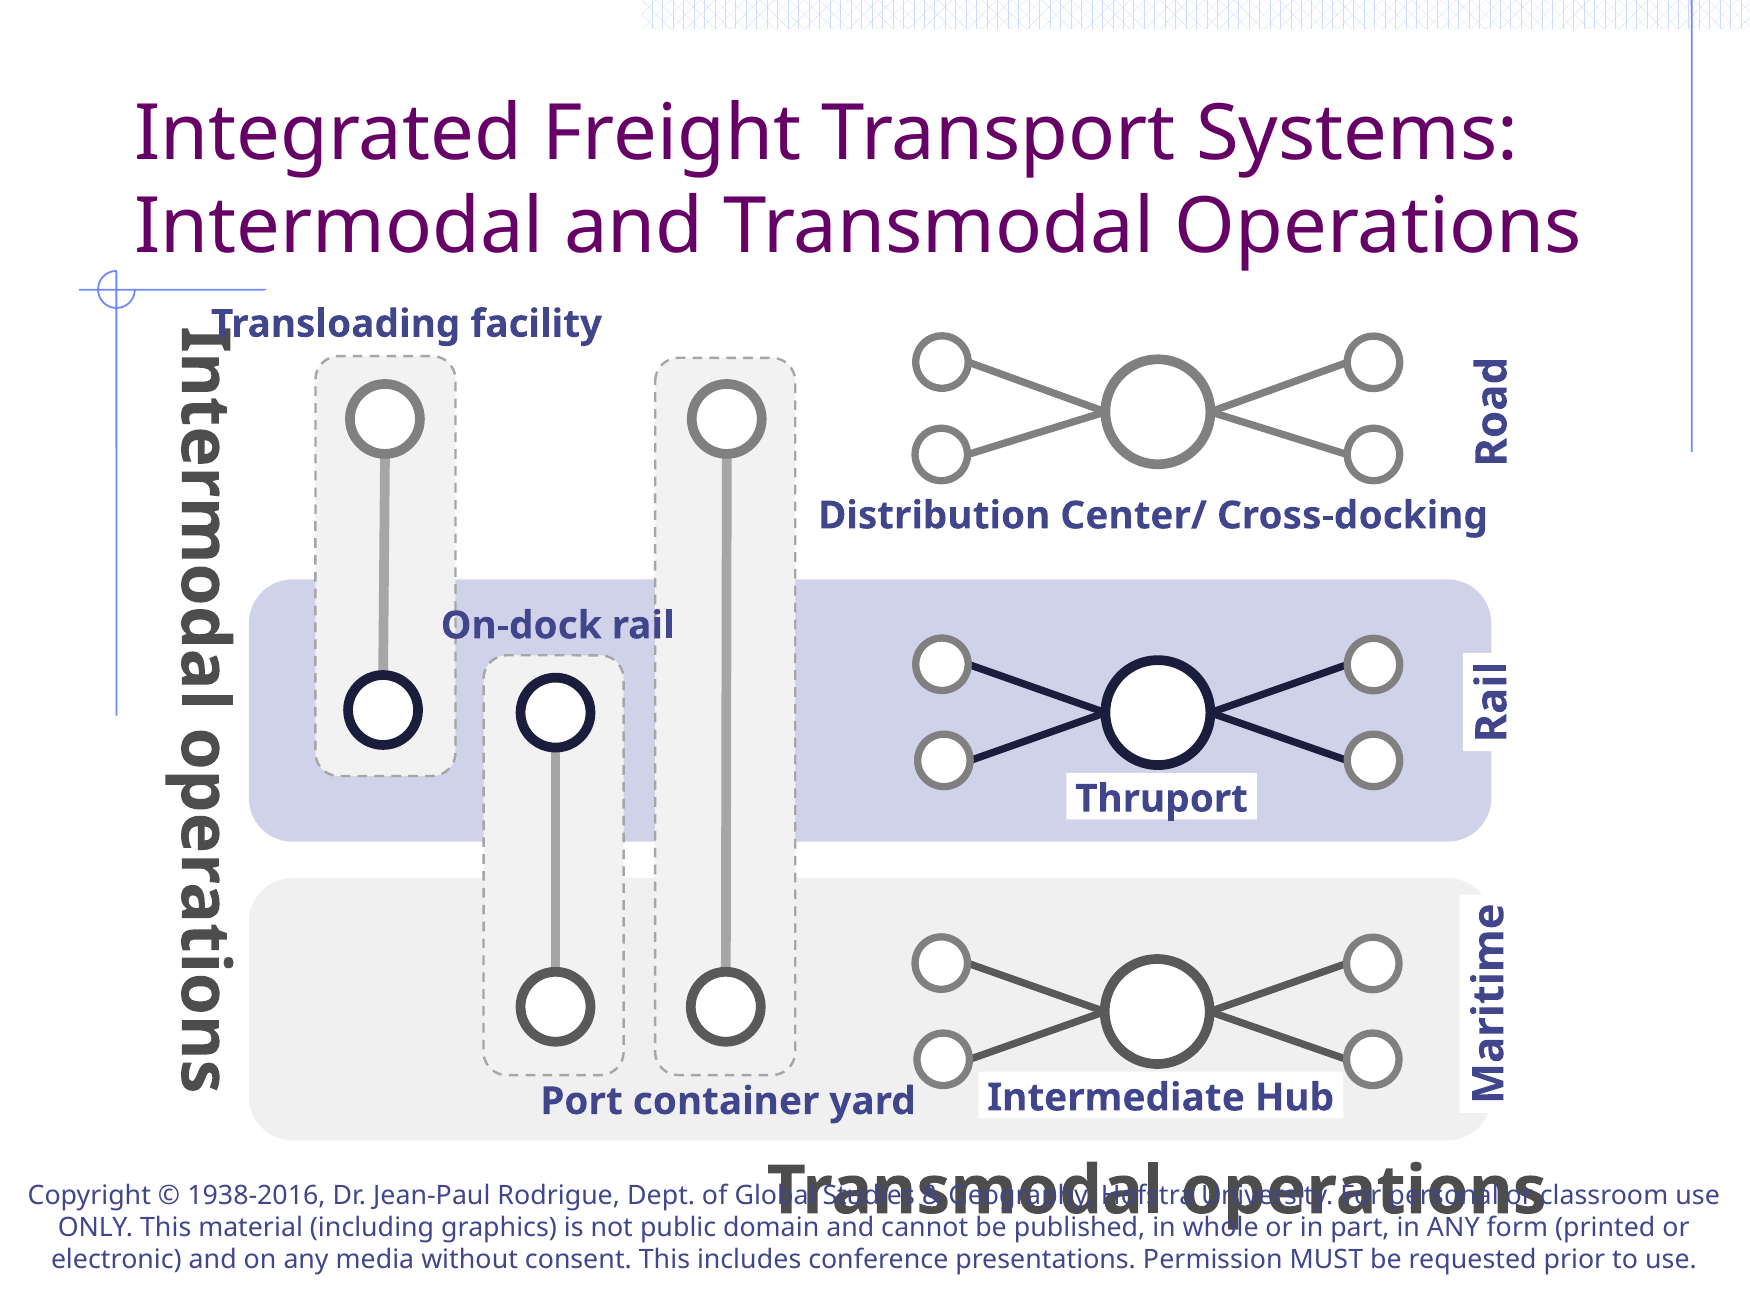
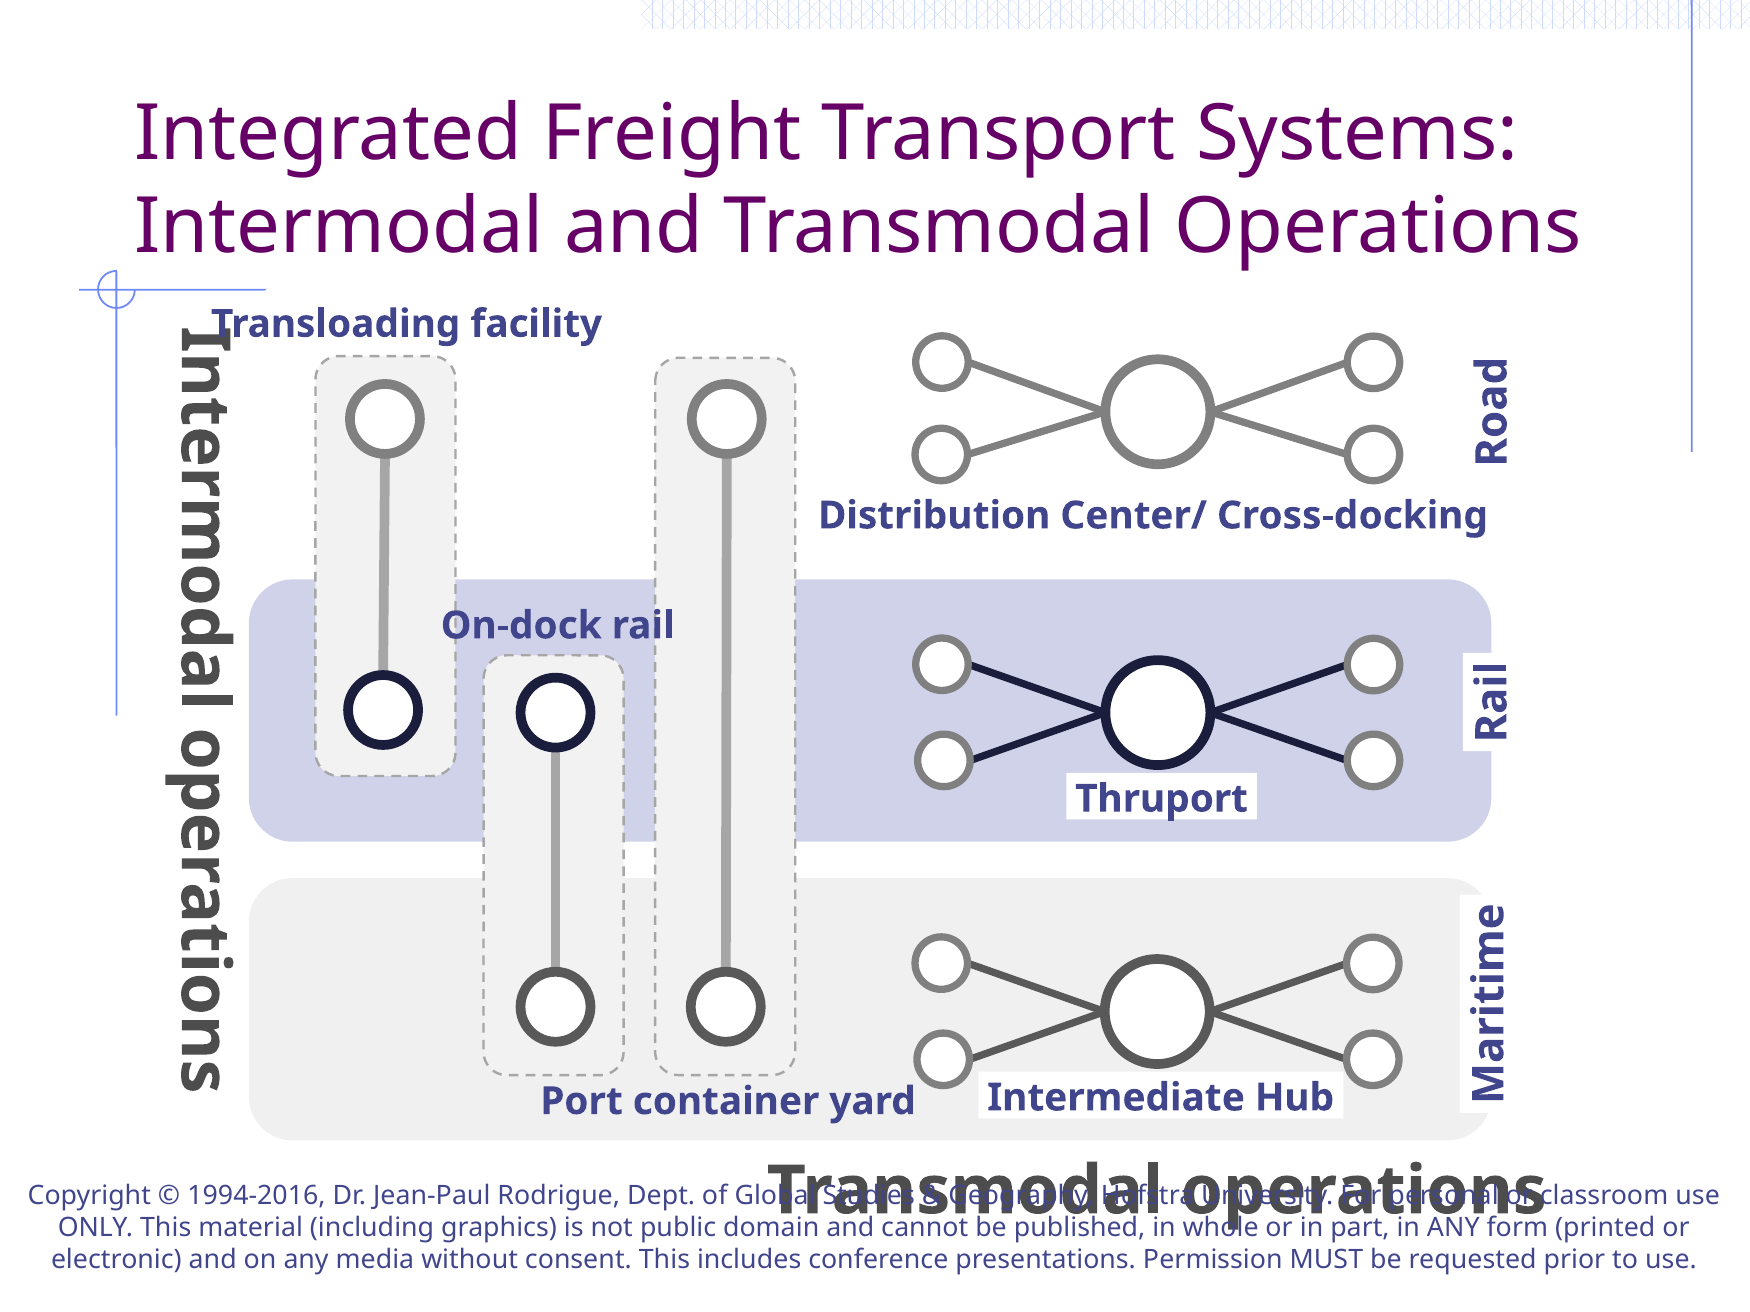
1938-2016: 1938-2016 -> 1994-2016 (256, 1196)
